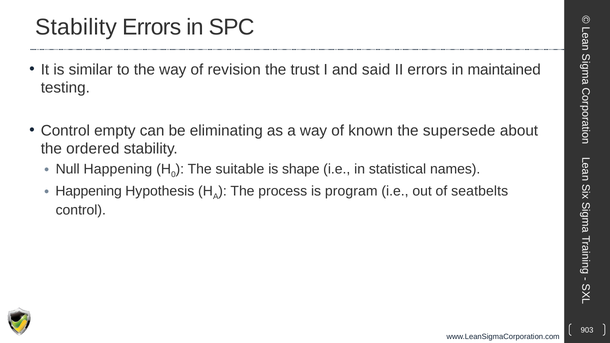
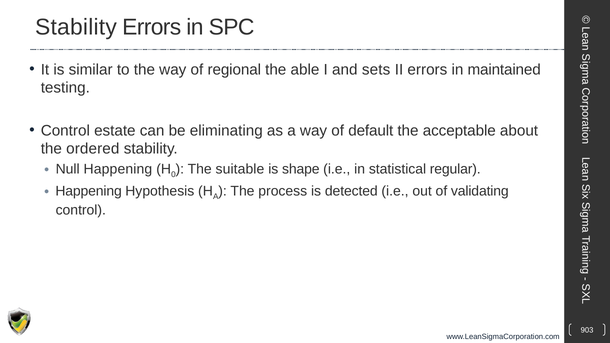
revision: revision -> regional (234, 70)
trust: trust -> able (305, 70)
said: said -> sets (376, 70)
empty: empty -> estate (115, 131)
known: known -> default (371, 131)
supersede: supersede -> acceptable (459, 131)
names: names -> regular (455, 169)
program: program -> detected (351, 191)
seatbelts: seatbelts -> validating (480, 191)
